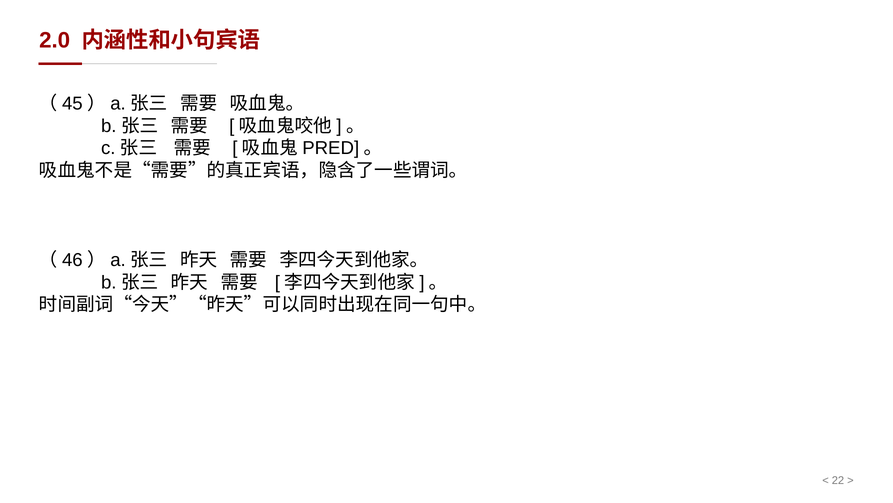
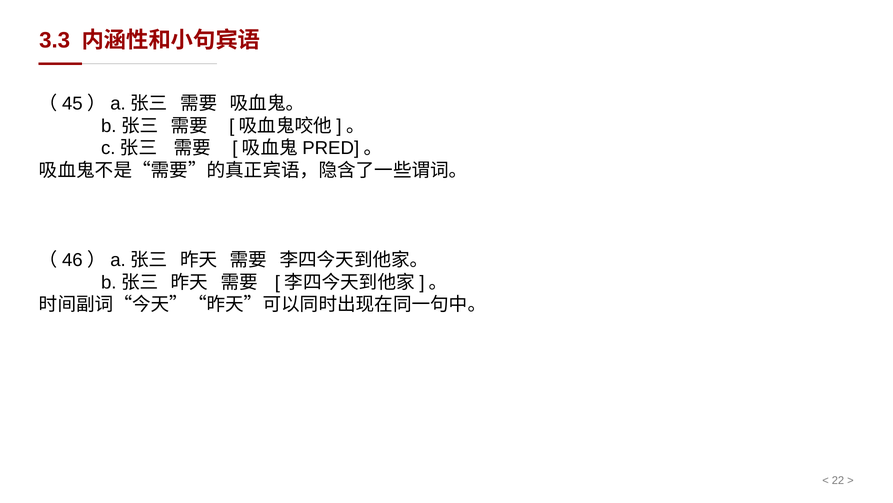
2.0: 2.0 -> 3.3 (55, 40)
